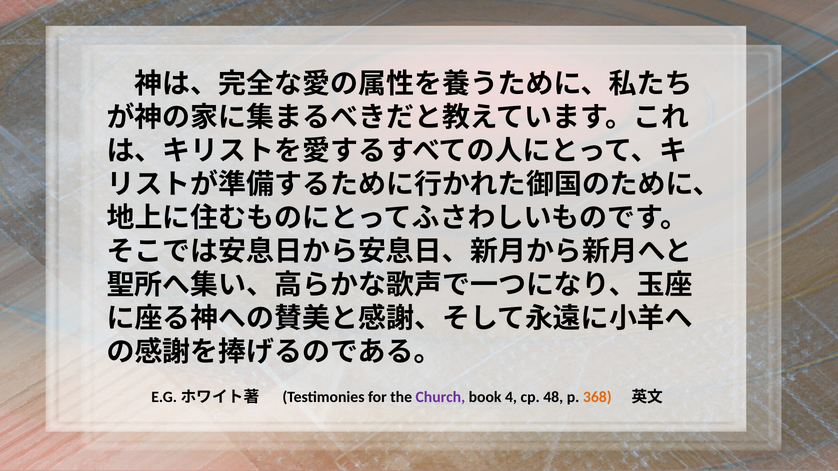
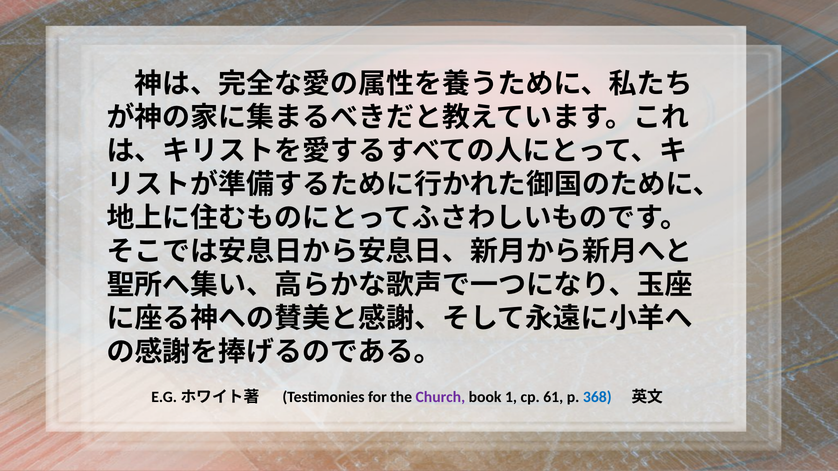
4: 4 -> 1 (511, 397)
48: 48 -> 61 (553, 397)
368 colour: orange -> blue (597, 397)
